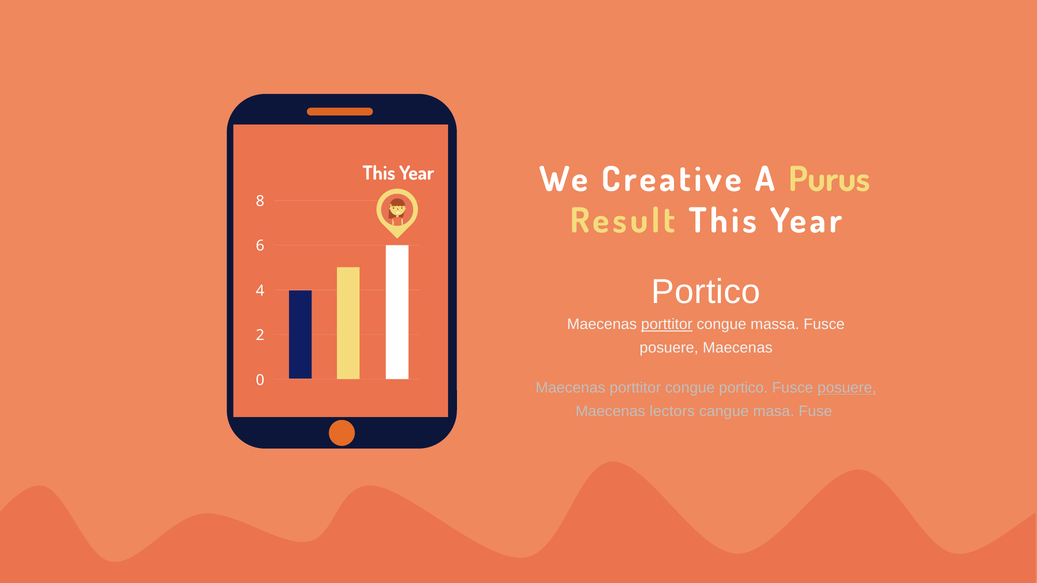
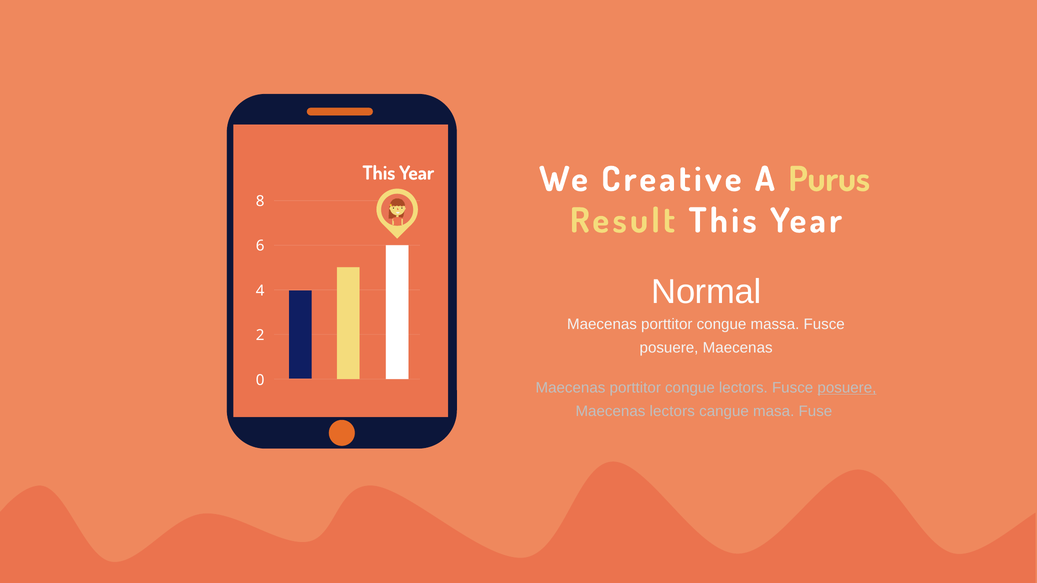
Portico: Portico -> Normal (706, 292)
porttitor underline: present -> none (667, 324)
congue portico: portico -> lectors (743, 388)
